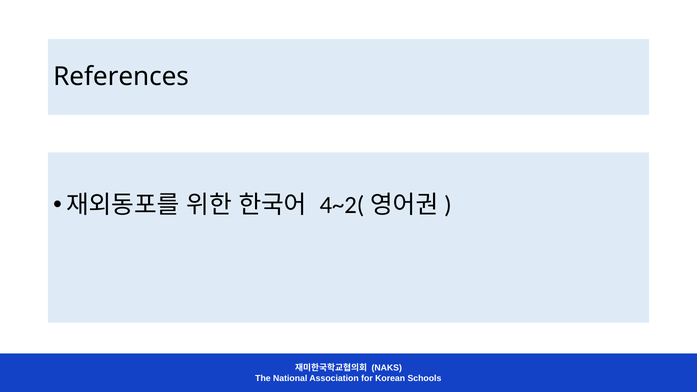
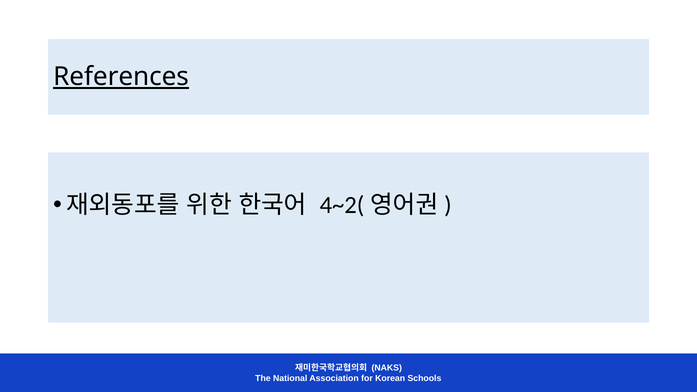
References underline: none -> present (121, 77)
